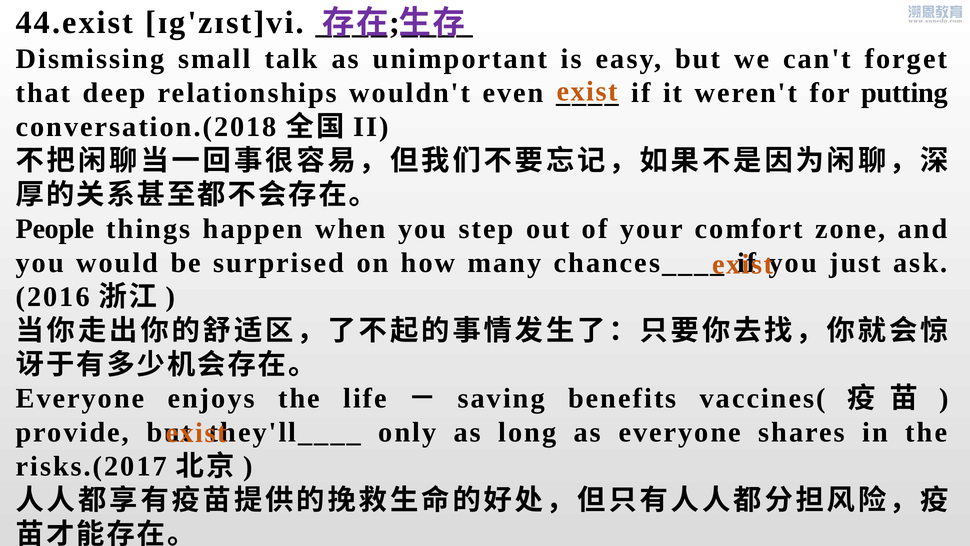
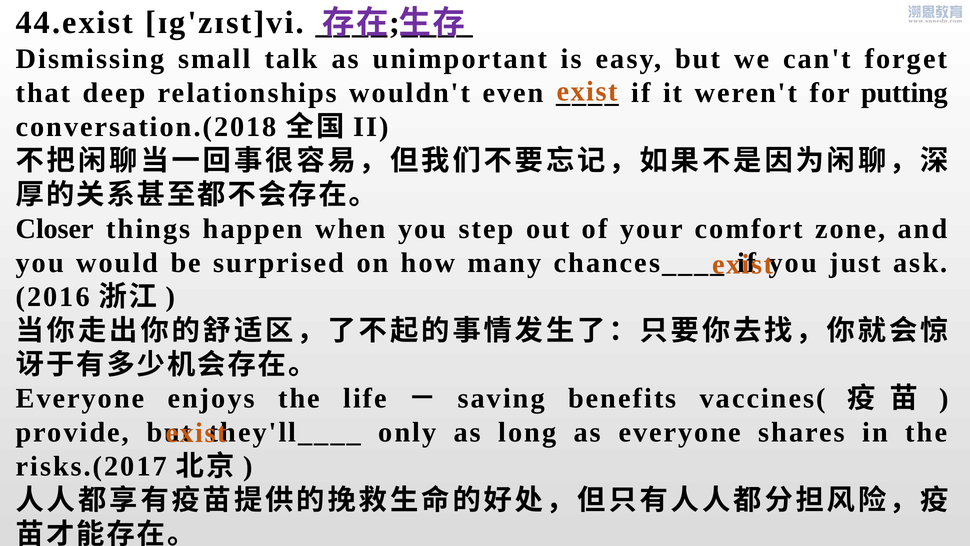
People: People -> Closer (55, 229)
